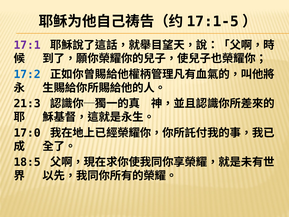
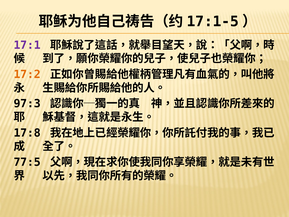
17:2 colour: blue -> orange (27, 74)
21:3: 21:3 -> 97:3 (27, 104)
17:0: 17:0 -> 17:8 (27, 133)
18:5: 18:5 -> 77:5 (27, 162)
